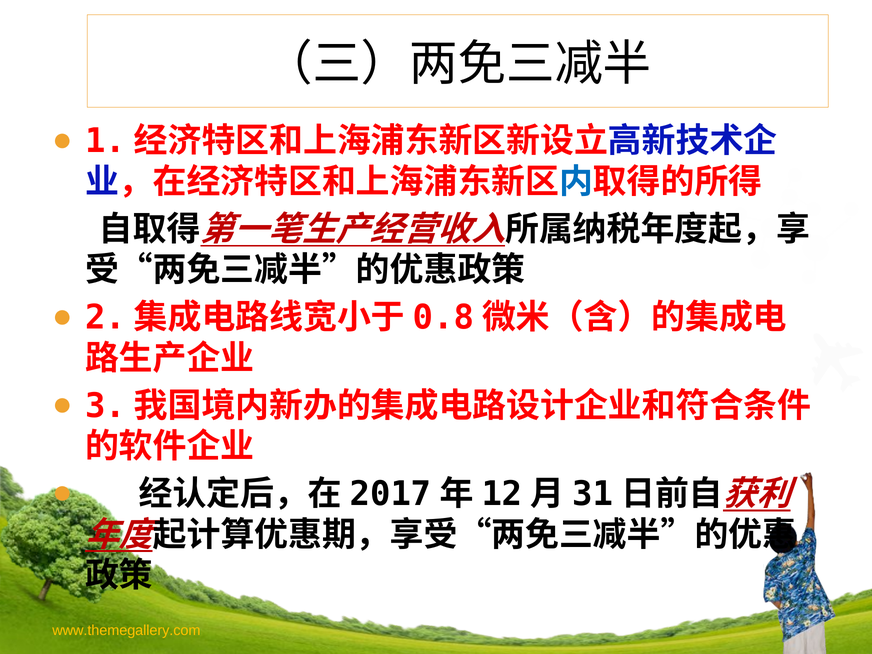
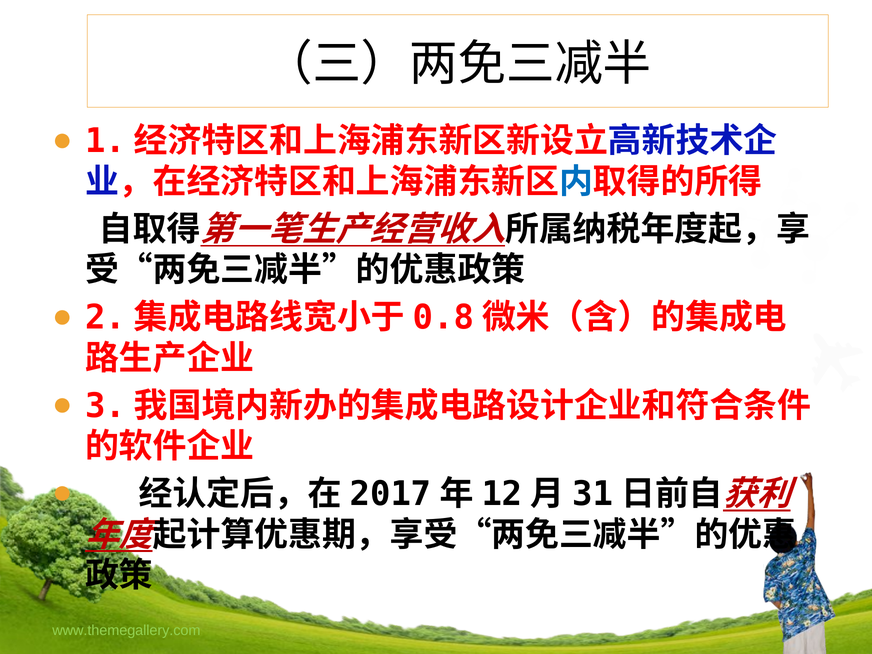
www.themegallery.com colour: yellow -> light green (126, 630)
